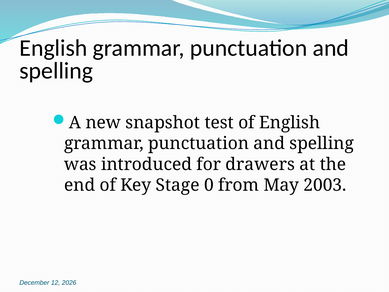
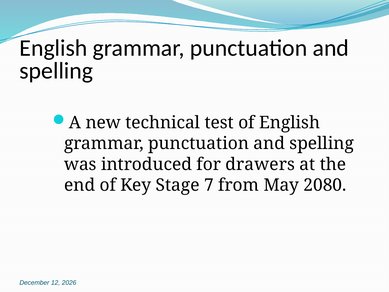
snapshot: snapshot -> technical (163, 123)
0: 0 -> 7 (209, 185)
2003: 2003 -> 2080 (325, 185)
